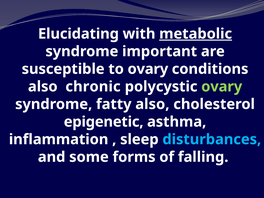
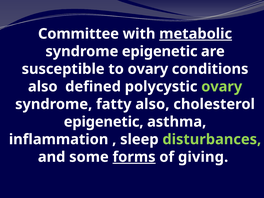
Elucidating: Elucidating -> Committee (78, 34)
syndrome important: important -> epigenetic (160, 51)
chronic: chronic -> defined (93, 87)
disturbances colour: light blue -> light green (212, 139)
forms underline: none -> present (134, 157)
falling: falling -> giving (203, 157)
